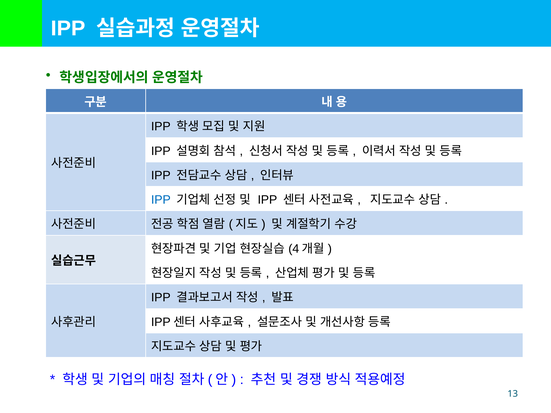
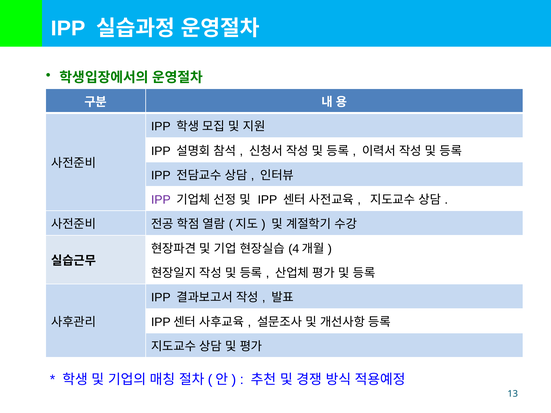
IPP colour: blue -> purple (161, 200)
